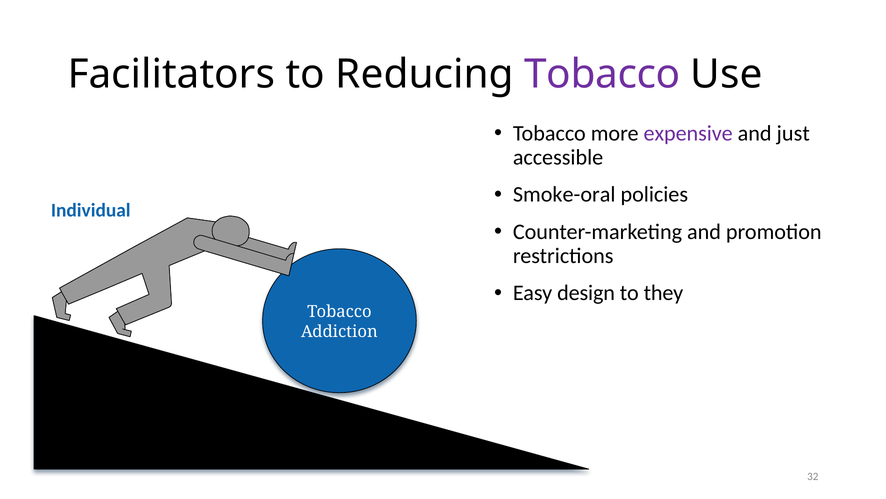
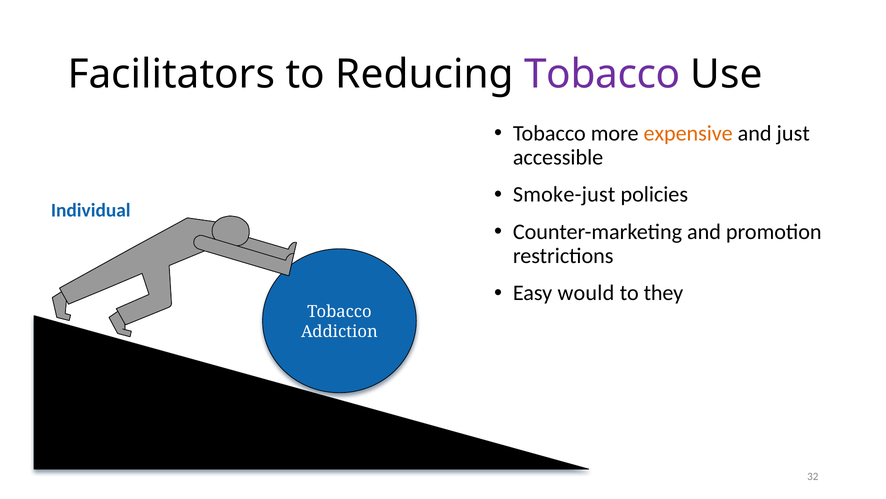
expensive colour: purple -> orange (688, 133)
Smoke-oral: Smoke-oral -> Smoke-just (564, 194)
design: design -> would (586, 293)
